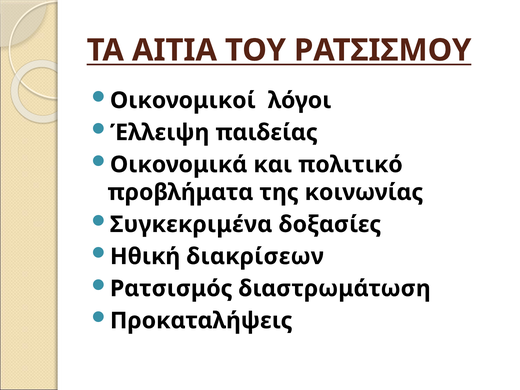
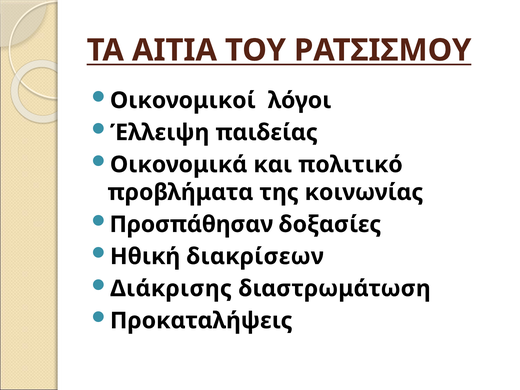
Συγκεκριμένα: Συγκεκριμένα -> Προσπάθησαν (191, 224)
Ρατσισμός: Ρατσισμός -> Διάκρισης (171, 289)
